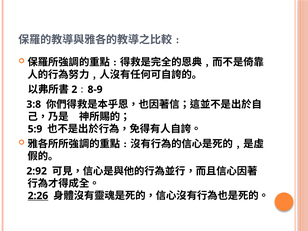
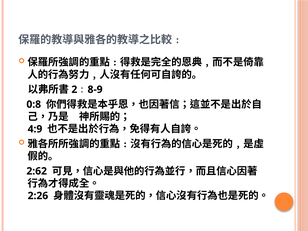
3:8: 3:8 -> 0:8 (34, 104)
5:9: 5:9 -> 4:9 (35, 129)
2:92: 2:92 -> 2:62 (37, 171)
2:26 underline: present -> none (38, 196)
